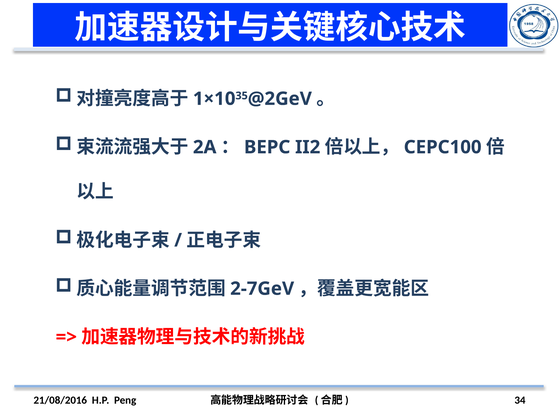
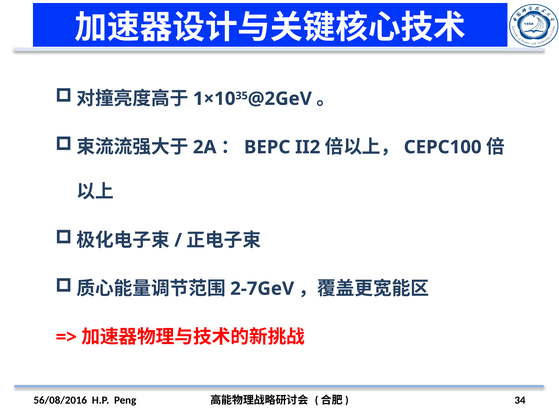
21/08/2016: 21/08/2016 -> 56/08/2016 (60, 400)
